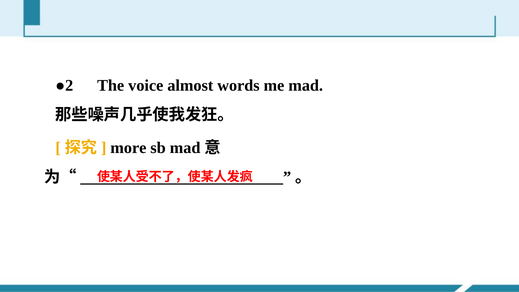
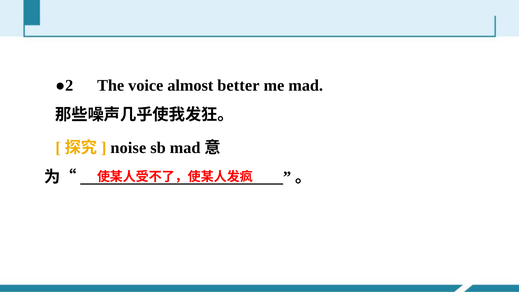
words: words -> better (238, 85)
more: more -> noise (128, 148)
